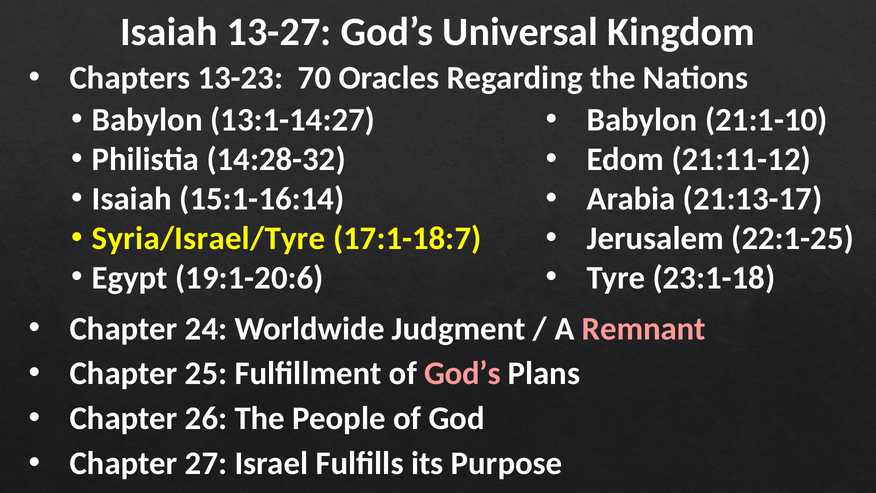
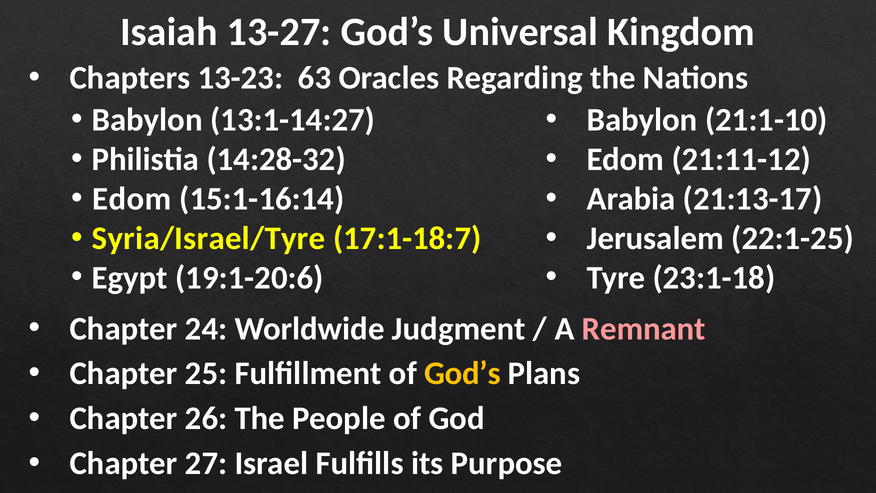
70: 70 -> 63 (315, 78)
Isaiah: Isaiah -> Edom (132, 199)
God’s colour: pink -> yellow (462, 373)
